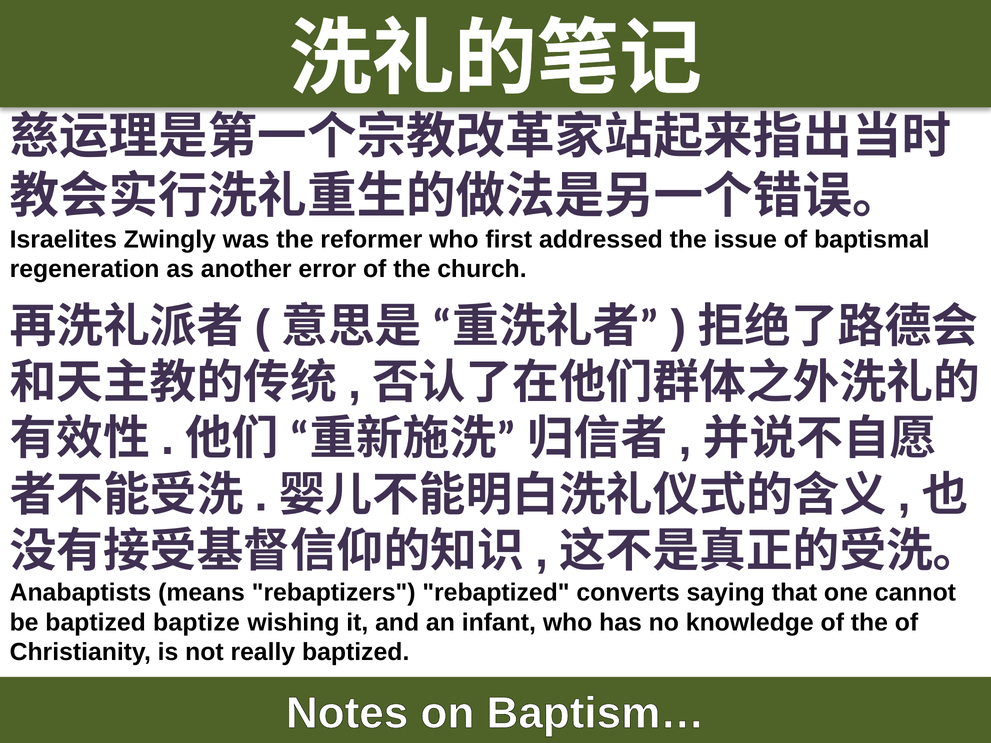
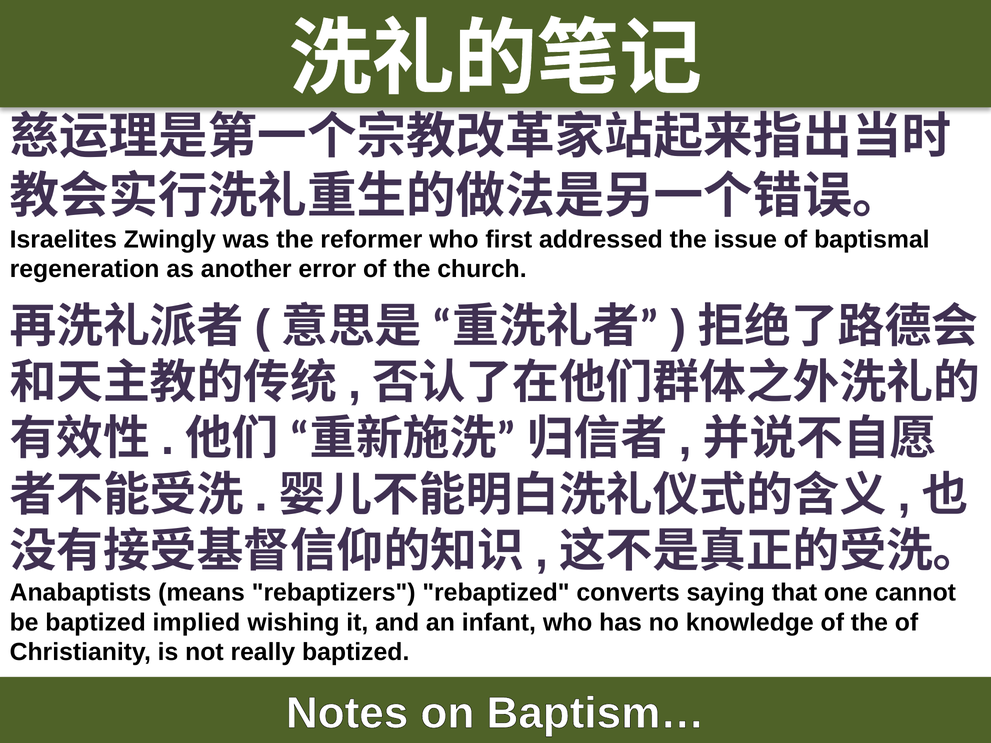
baptize: baptize -> implied (196, 623)
